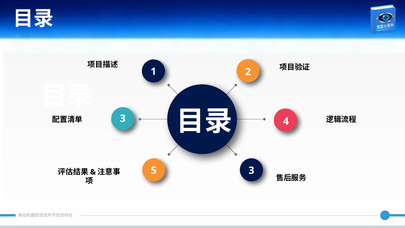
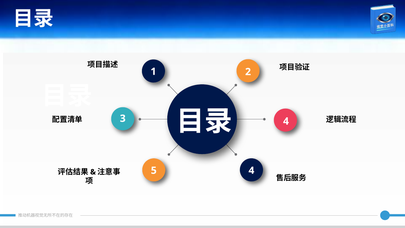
5 3: 3 -> 4 (251, 170)
